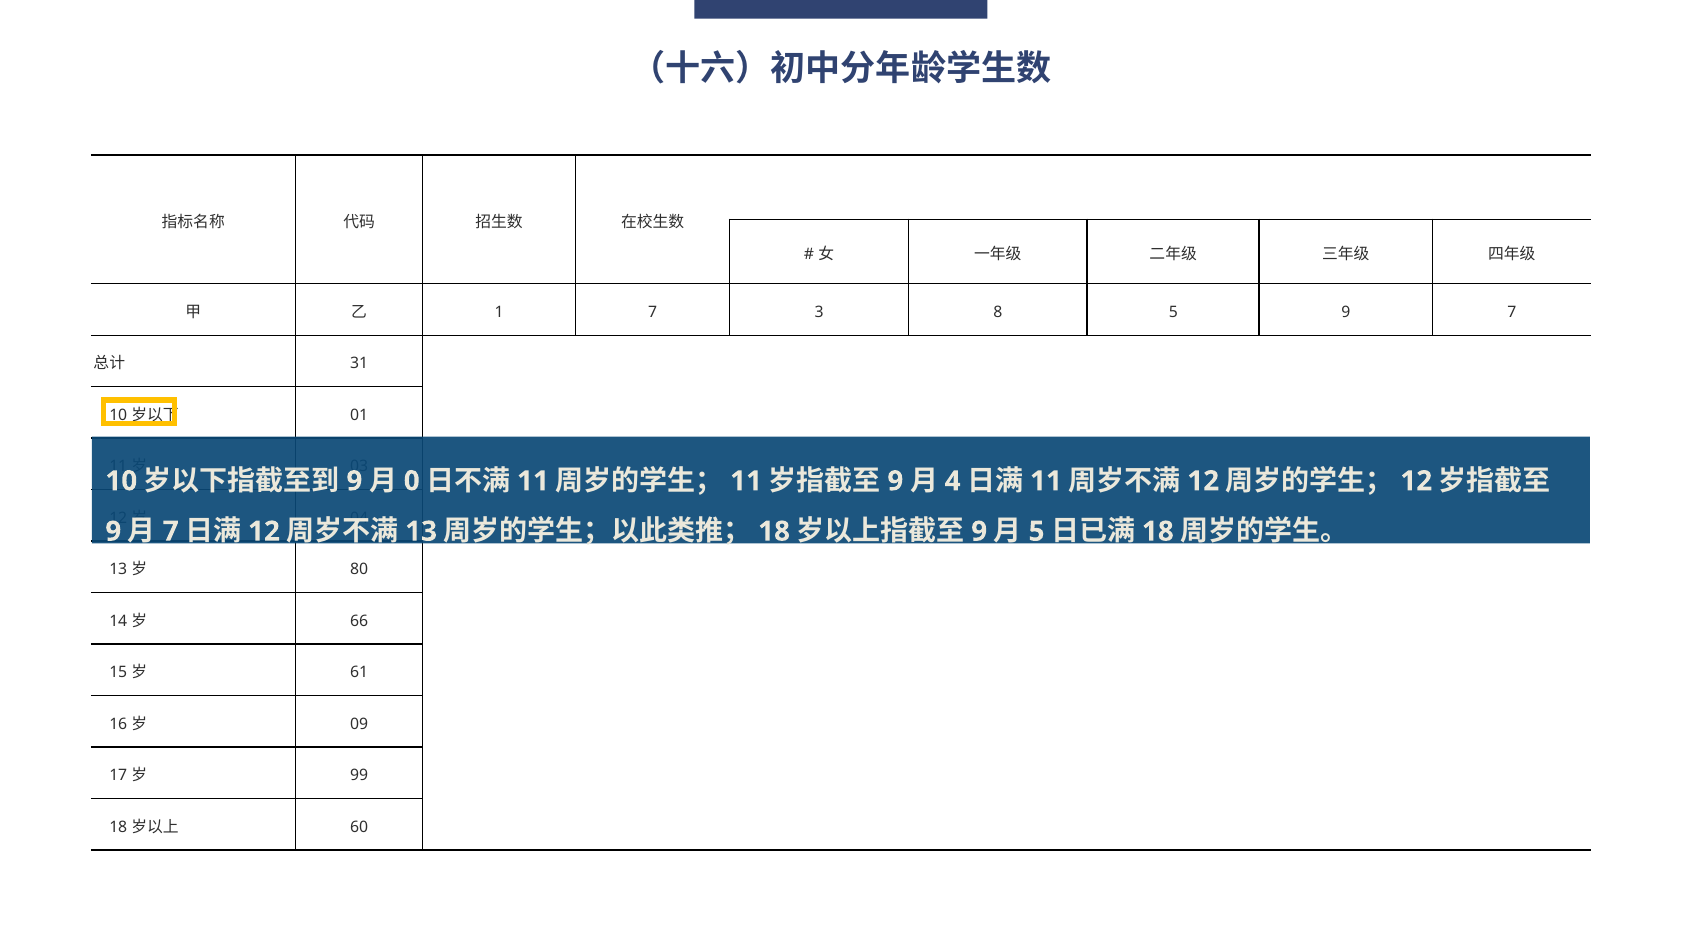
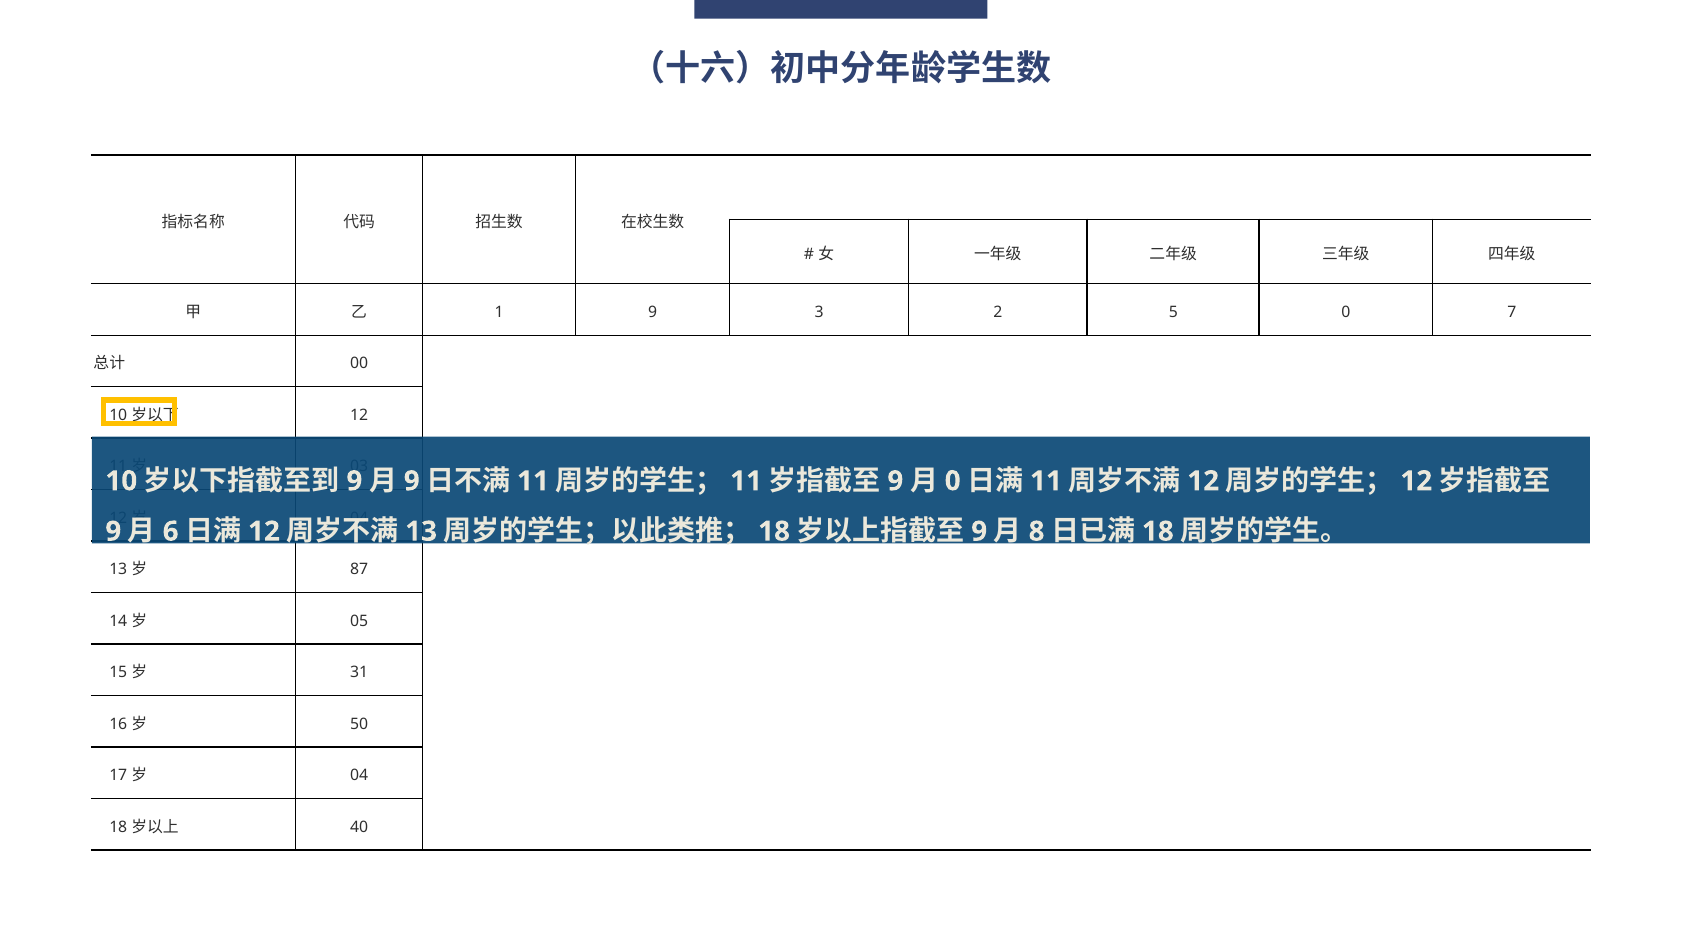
1 7: 7 -> 9 (653, 312)
8: 8 -> 2 (998, 312)
5 9: 9 -> 0 (1346, 312)
31: 31 -> 00 (359, 363)
01: 01 -> 12 (359, 415)
0: 0 -> 9 (412, 481)
4: 4 -> 0 (953, 481)
7: 7 -> 6 (171, 532)
5: 5 -> 8 (1037, 532)
80: 80 -> 87 (359, 569)
66: 66 -> 05 (359, 621)
61: 61 -> 31 (359, 672)
09: 09 -> 50 (359, 724)
99: 99 -> 04 (359, 775)
60: 60 -> 40 (359, 827)
